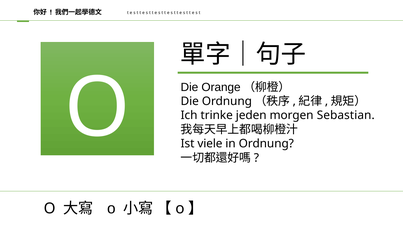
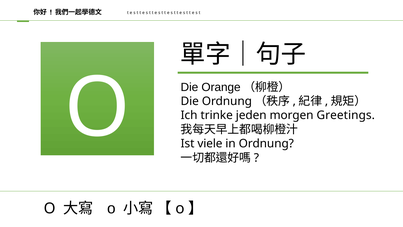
Sebastian: Sebastian -> Greetings (346, 115)
